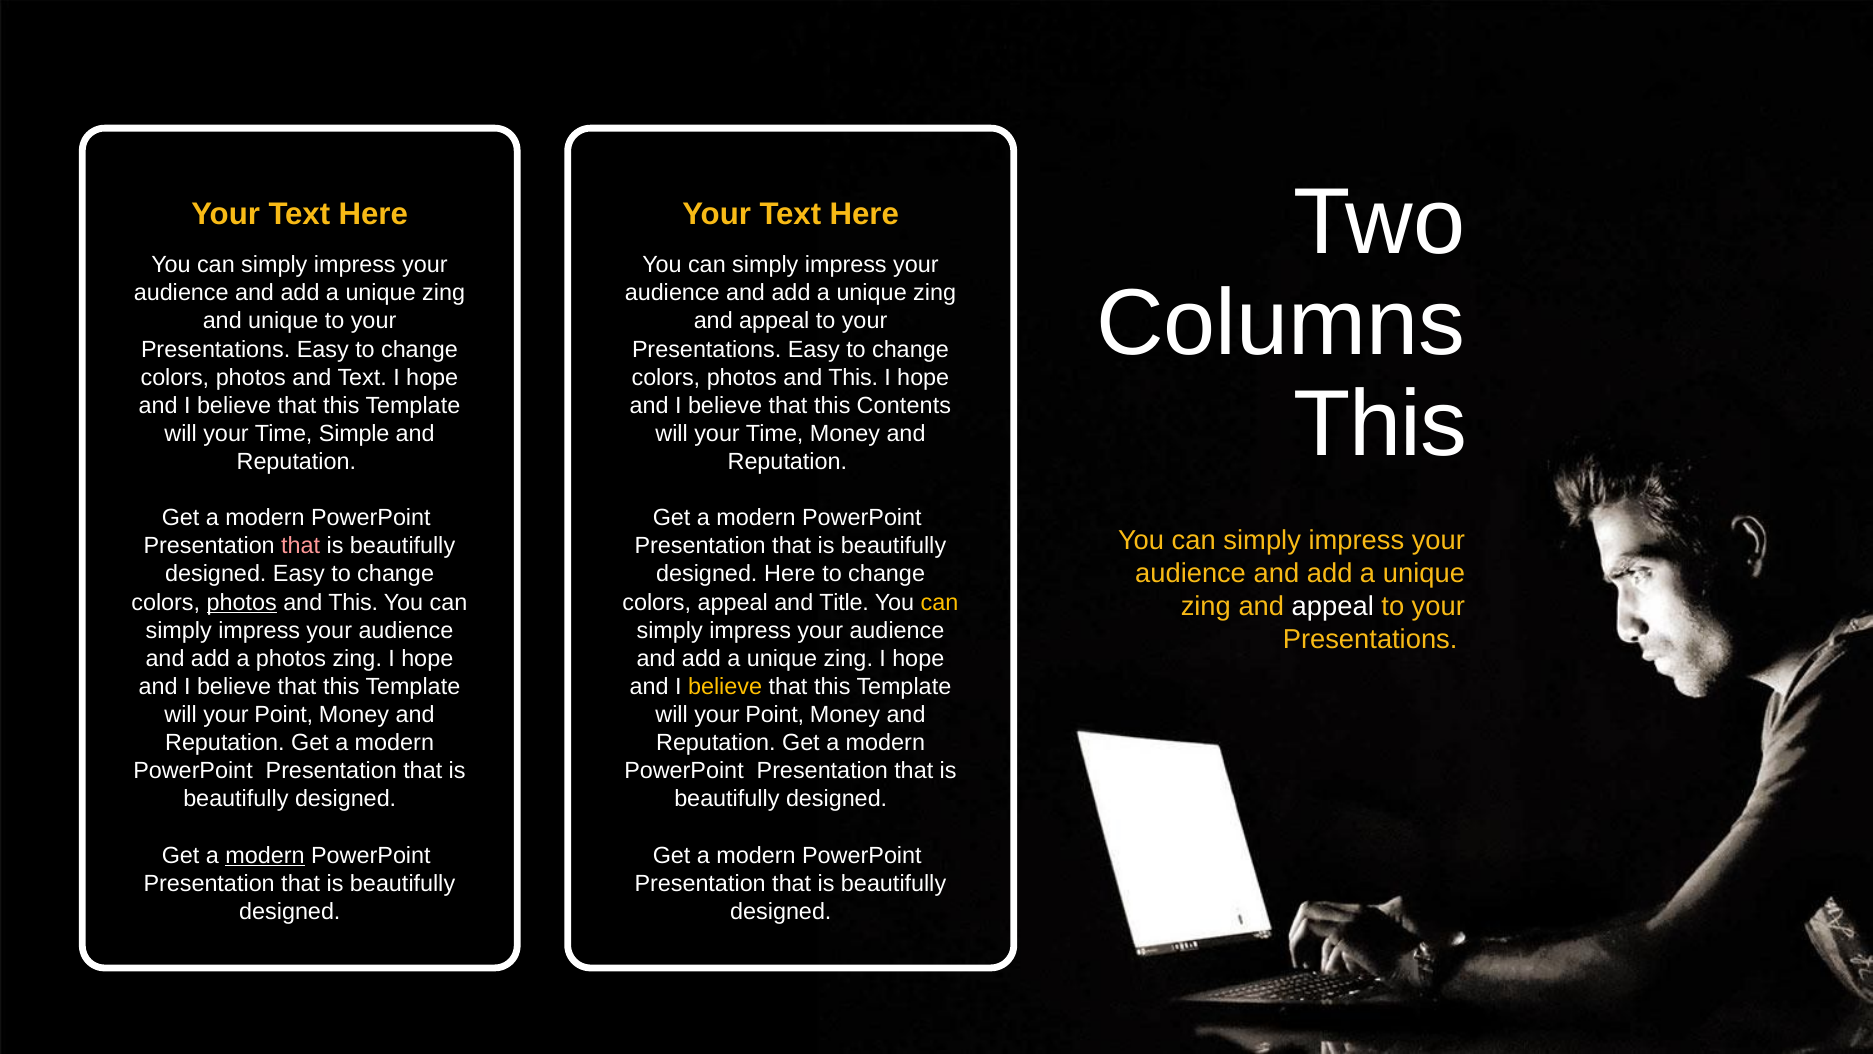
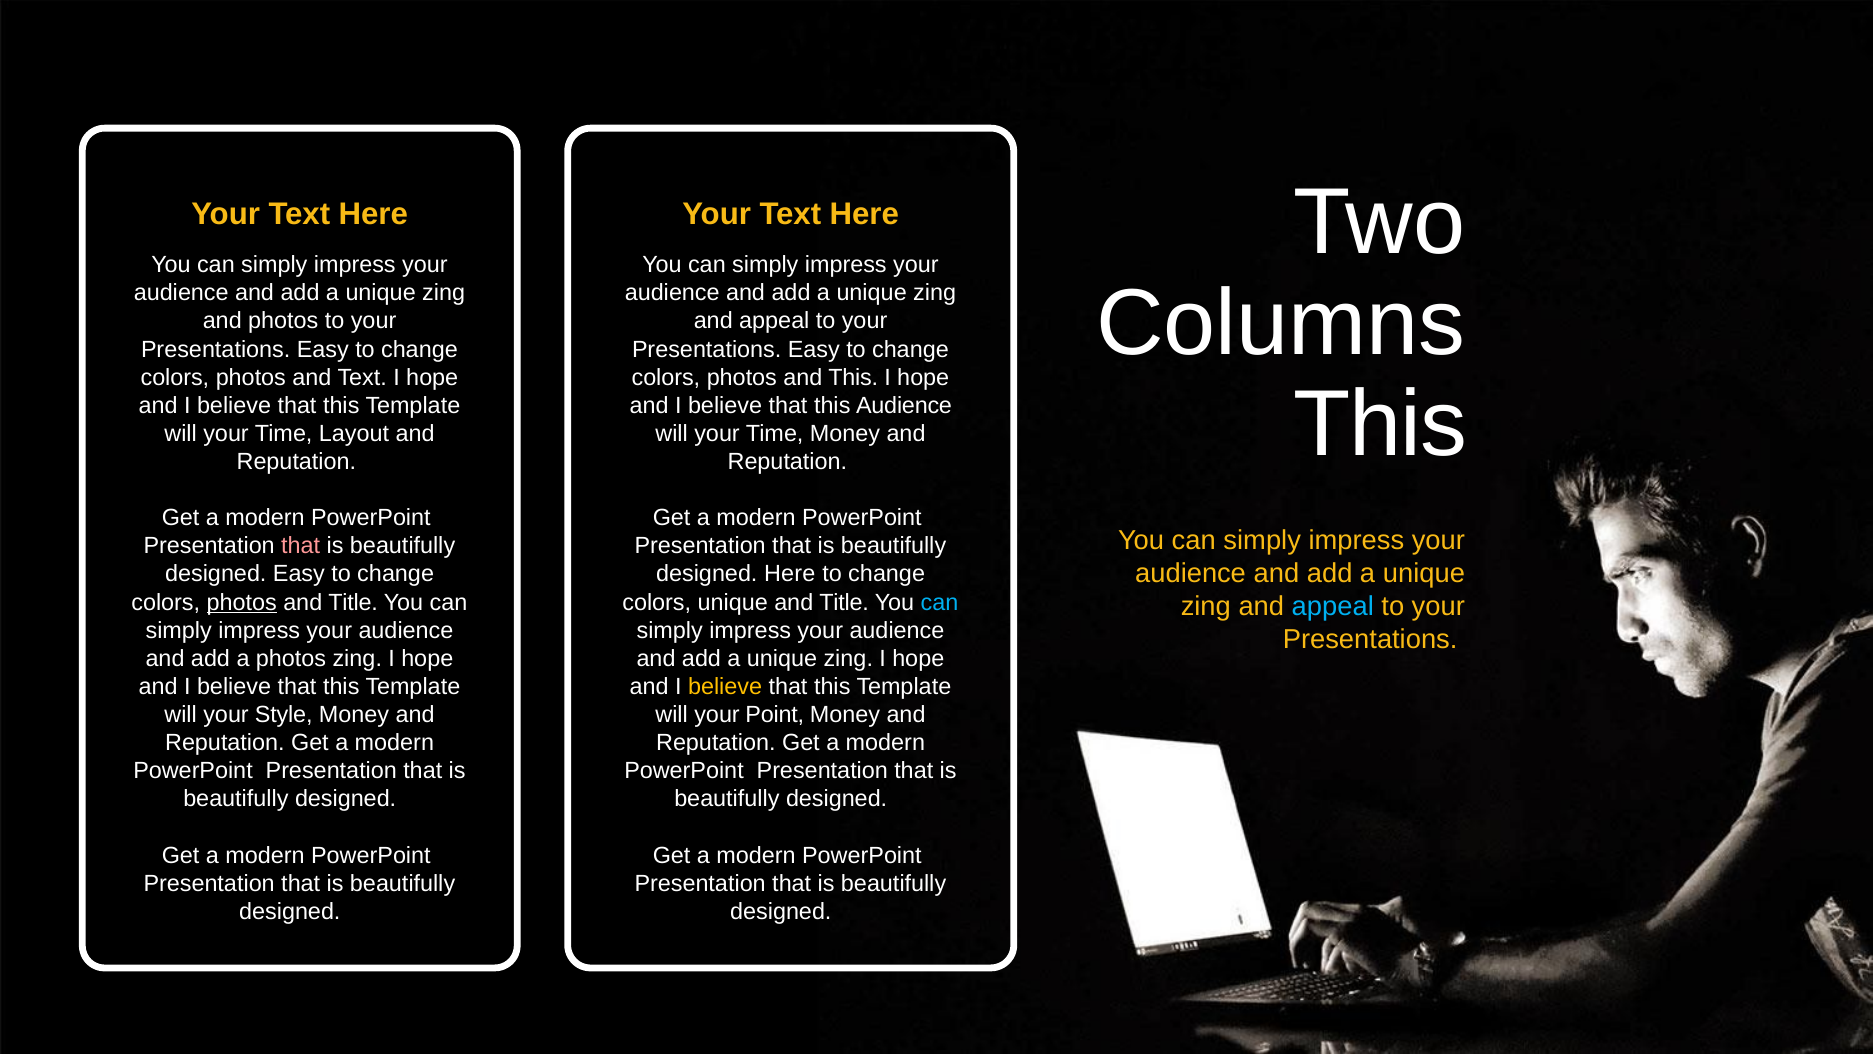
and unique: unique -> photos (283, 321)
this Contents: Contents -> Audience (904, 405)
Simple: Simple -> Layout (354, 433)
This: This -> Title (353, 602)
colors appeal: appeal -> unique (733, 602)
can colour: yellow -> light blue (939, 602)
appeal colour: white -> light blue (1333, 606)
Point: Point -> Style (284, 714)
modern underline: present -> none (265, 855)
